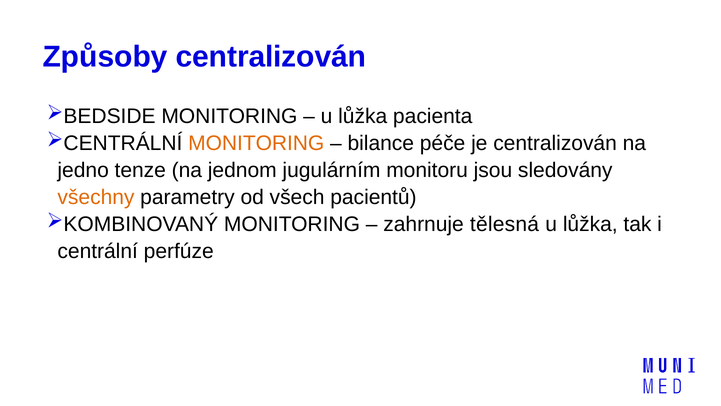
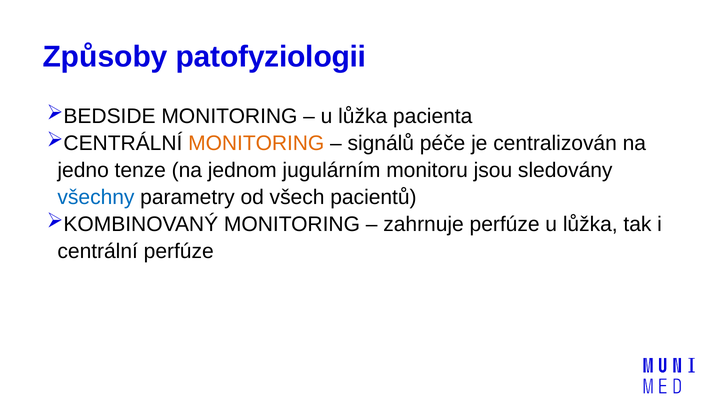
Způsoby centralizován: centralizován -> patofyziologii (271, 57)
bilance: bilance -> signálů (381, 143)
všechny colour: orange -> blue (96, 197)
zahrnuje tělesná: tělesná -> perfúze (505, 224)
